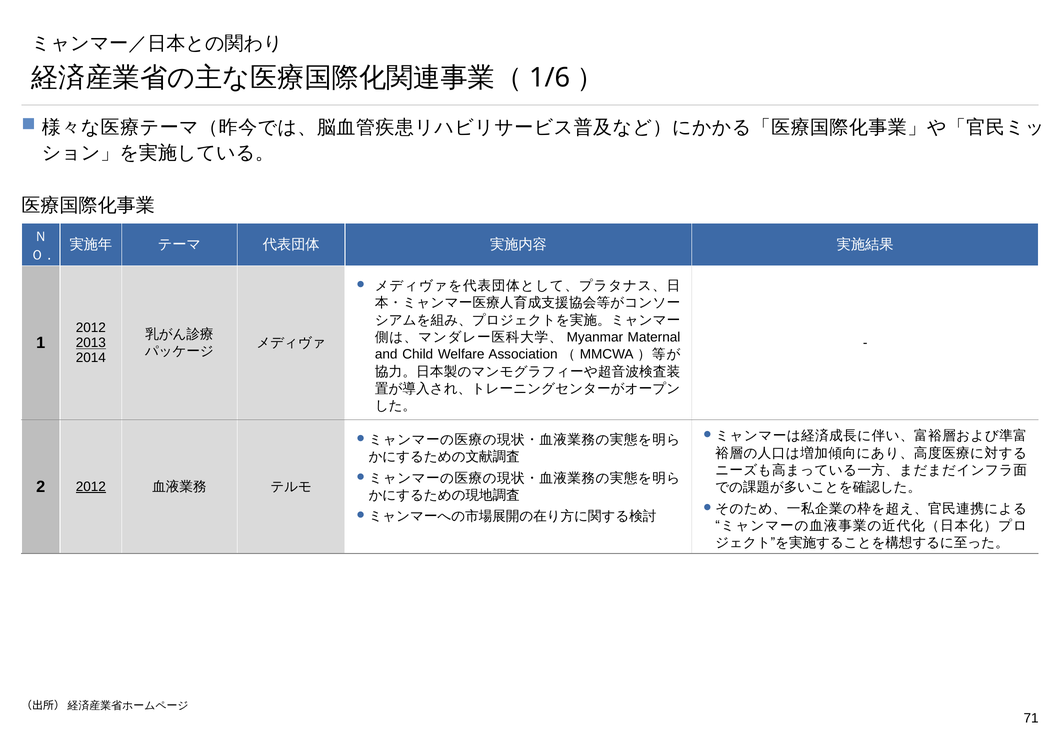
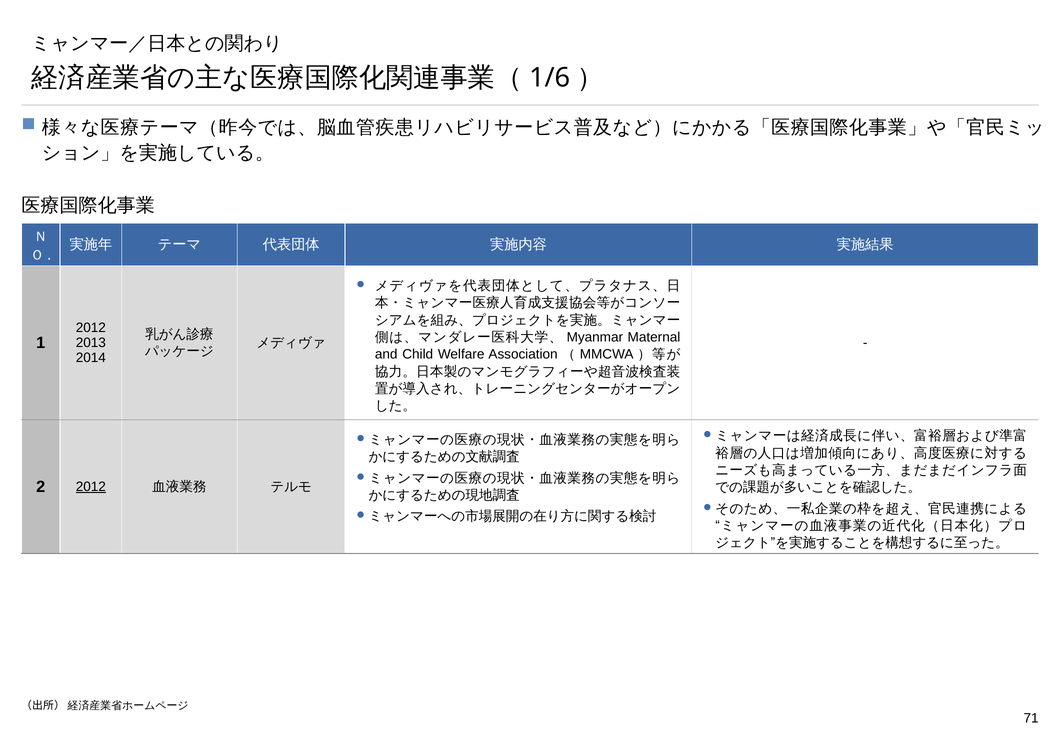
2013 underline: present -> none (91, 343)
